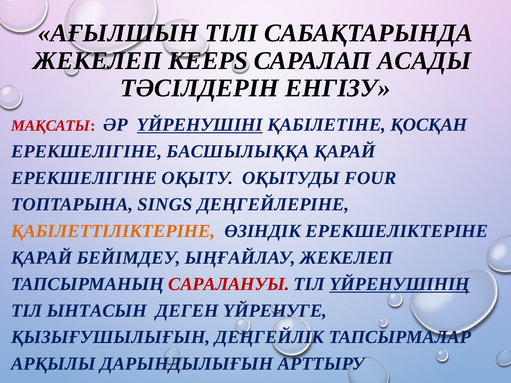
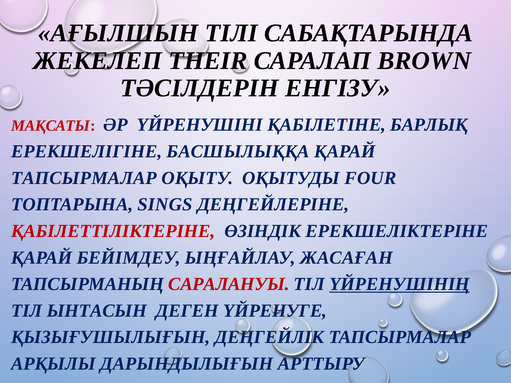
KEEPS: KEEPS -> THEIR (208, 61)
АСАДЫ: АСАДЫ -> BROWN (424, 61)
ҮЙРЕНУШІНІ underline: present -> none (200, 125)
ҚОСҚАН: ҚОСҚАН -> БАРЛЫҚ (429, 125)
ЕРЕКШЕЛІГІНЕ: ЕРЕКШЕЛІГІНЕ -> ТАПСЫРМАЛАР (84, 178)
ҚАБІЛЕТТІЛІКТЕРІНЕ colour: orange -> red (113, 231)
ЫҢҒАЙЛАУ ЖЕКЕЛЕП: ЖЕКЕЛЕП -> ЖАСАҒАН (346, 258)
